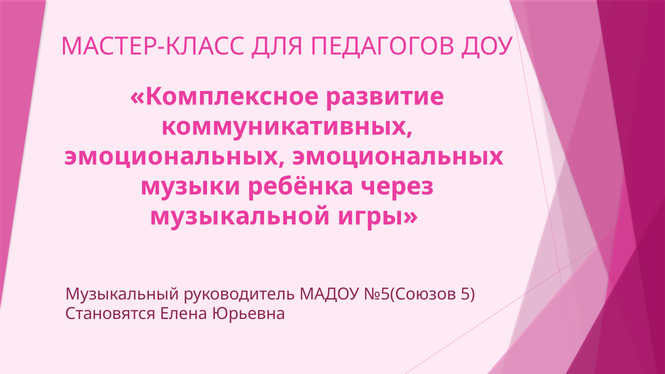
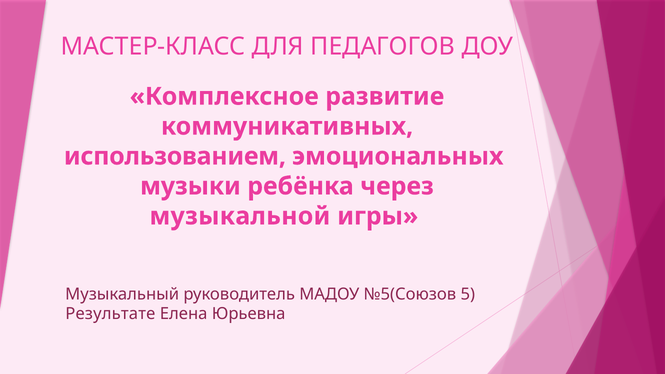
эмоциональных: эмоциональных -> использованием (175, 156)
Становятся: Становятся -> Результате (110, 314)
